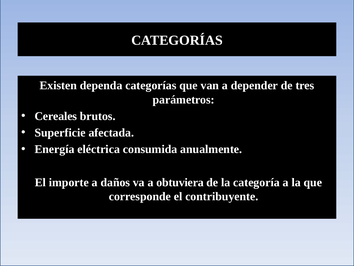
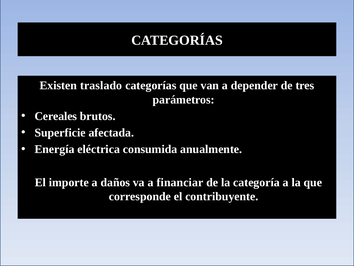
dependa: dependa -> traslado (101, 85)
obtuviera: obtuviera -> financiar (180, 182)
